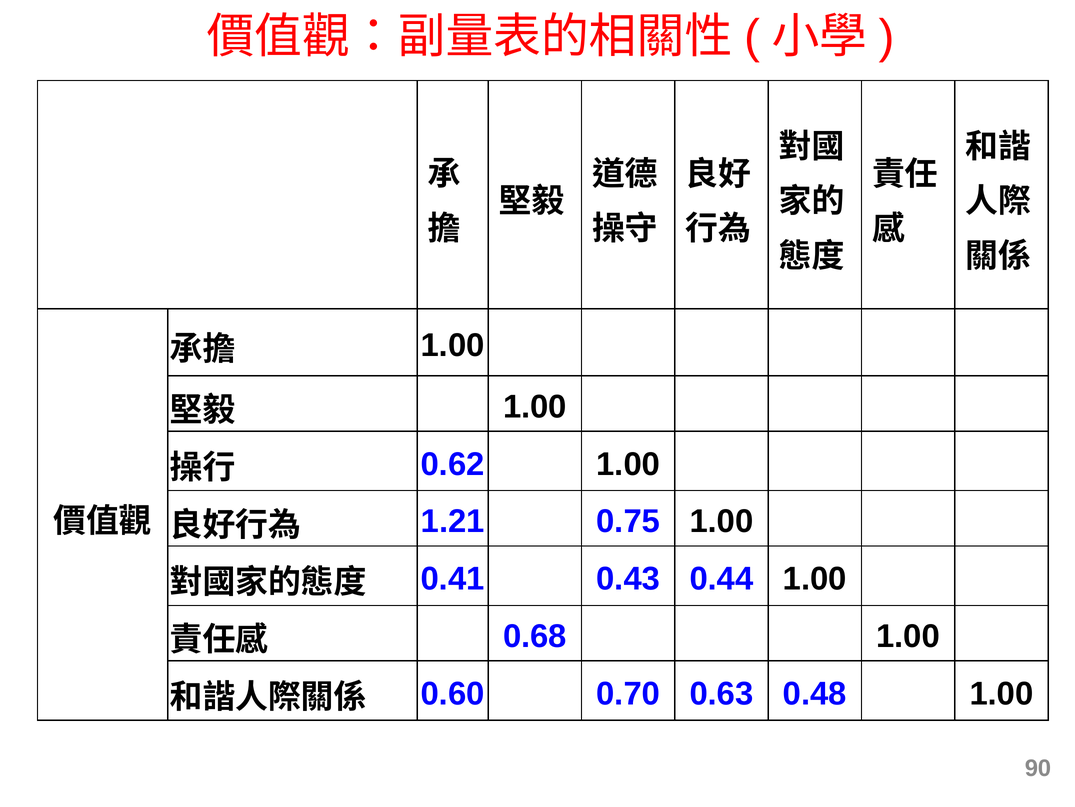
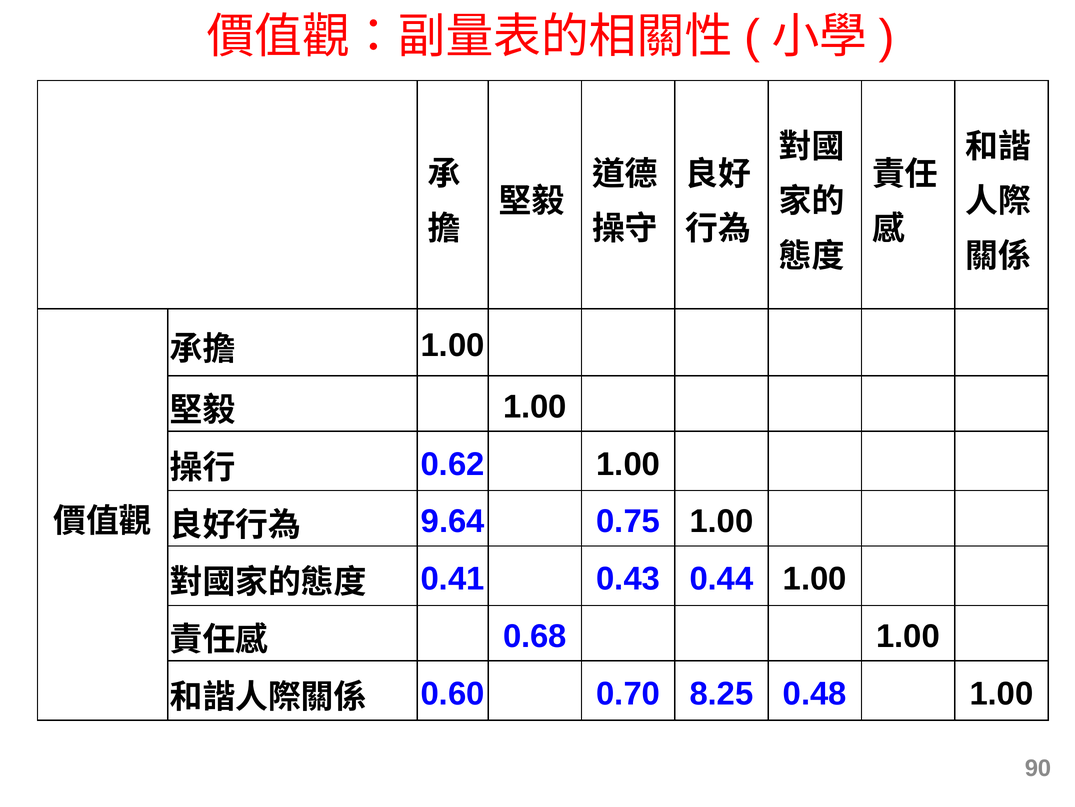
1.21: 1.21 -> 9.64 (453, 521)
0.63: 0.63 -> 8.25 (722, 693)
